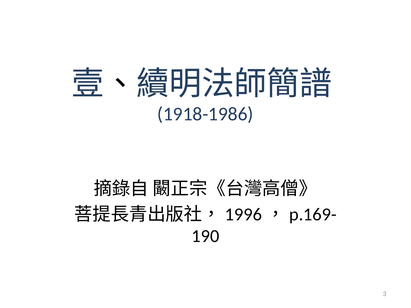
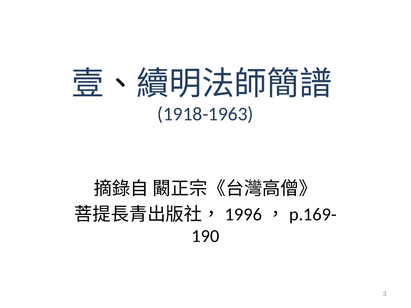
1918-1986: 1918-1986 -> 1918-1963 (205, 114)
